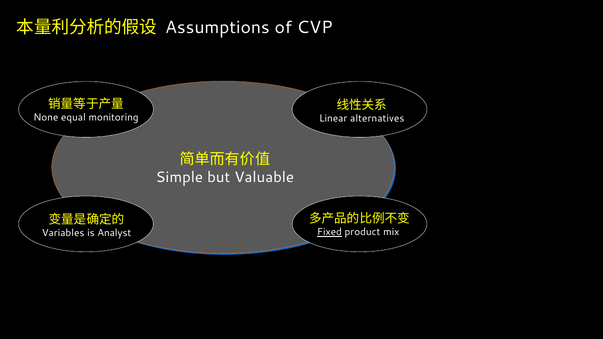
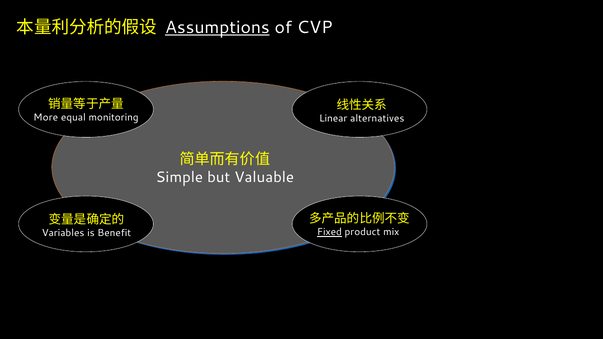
Assumptions underline: none -> present (217, 27)
None: None -> More (46, 118)
Analyst: Analyst -> Benefit (114, 233)
